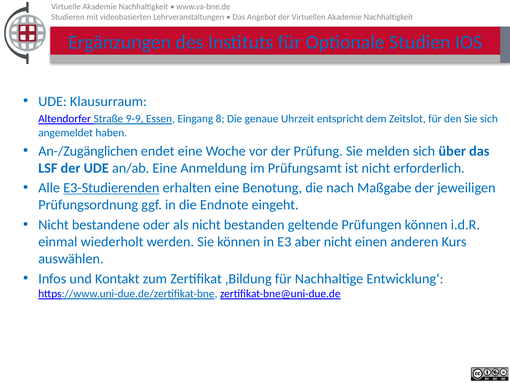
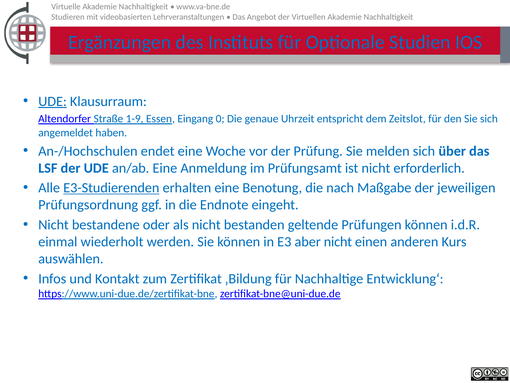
UDE underline: none -> present (53, 101)
9-9: 9-9 -> 1-9 (135, 119)
8: 8 -> 0 (220, 119)
An-/Zugänglichen: An-/Zugänglichen -> An-/Hochschulen (88, 151)
